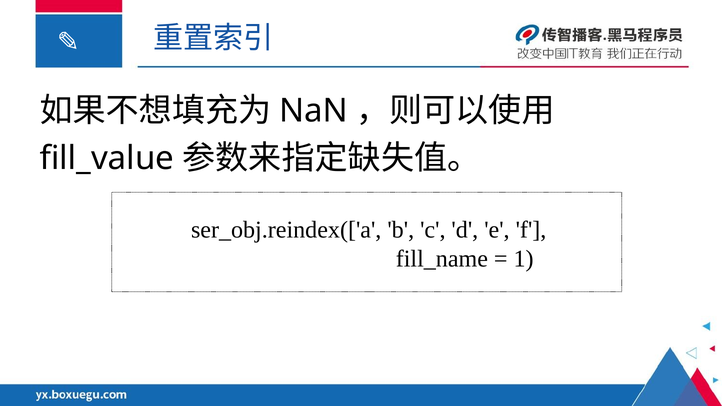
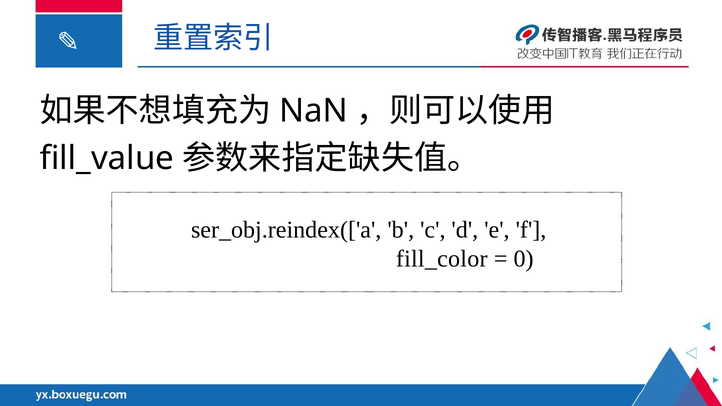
fill_name: fill_name -> fill_color (442, 259)
1: 1 -> 0 (524, 259)
